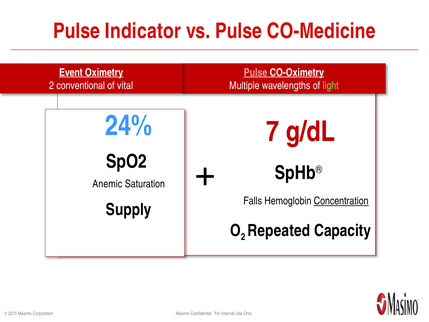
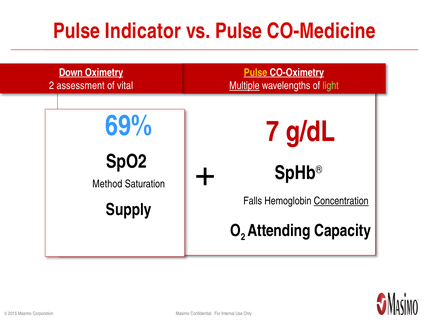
Event: Event -> Down (71, 73)
Pulse colour: pink -> yellow (256, 73)
conventional: conventional -> assessment (81, 86)
Multiple underline: none -> present (244, 86)
24%: 24% -> 69% (129, 126)
Anemic: Anemic -> Method (107, 184)
Repeated: Repeated -> Attending (279, 230)
